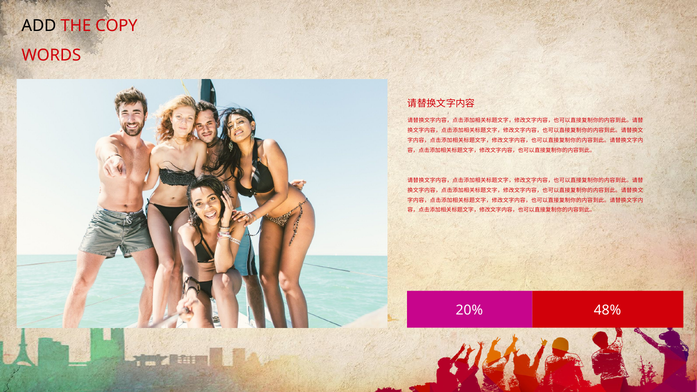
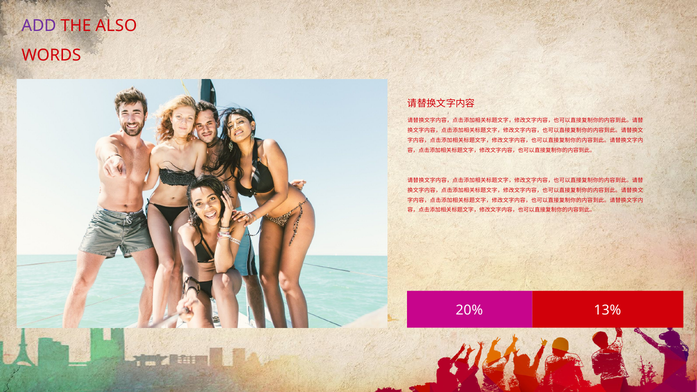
ADD colour: black -> purple (39, 26)
COPY: COPY -> ALSO (116, 26)
48%: 48% -> 13% (607, 310)
